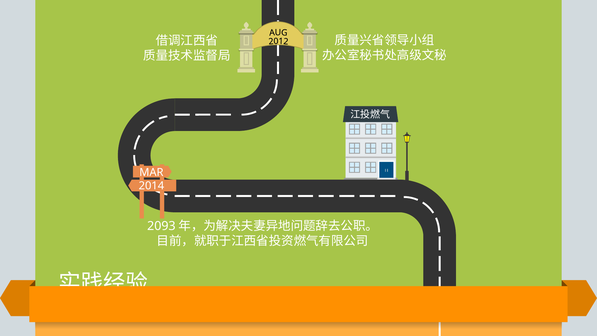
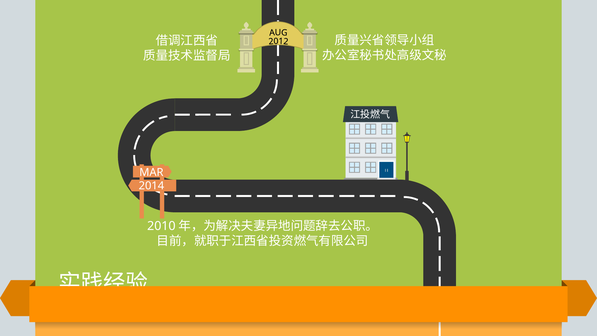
2093: 2093 -> 2010 (161, 226)
